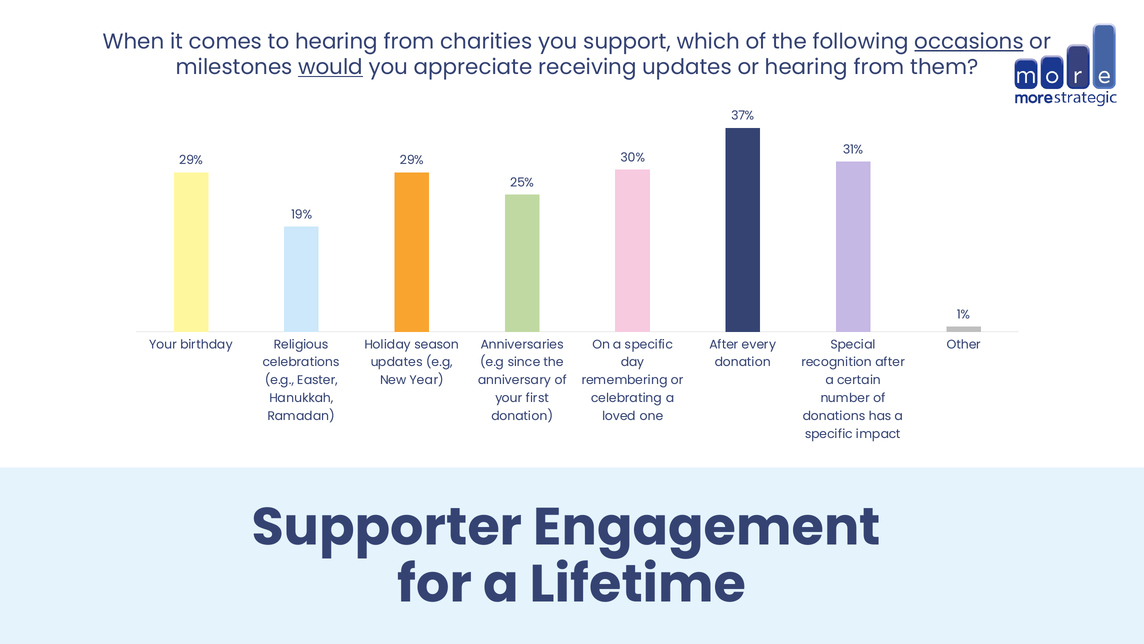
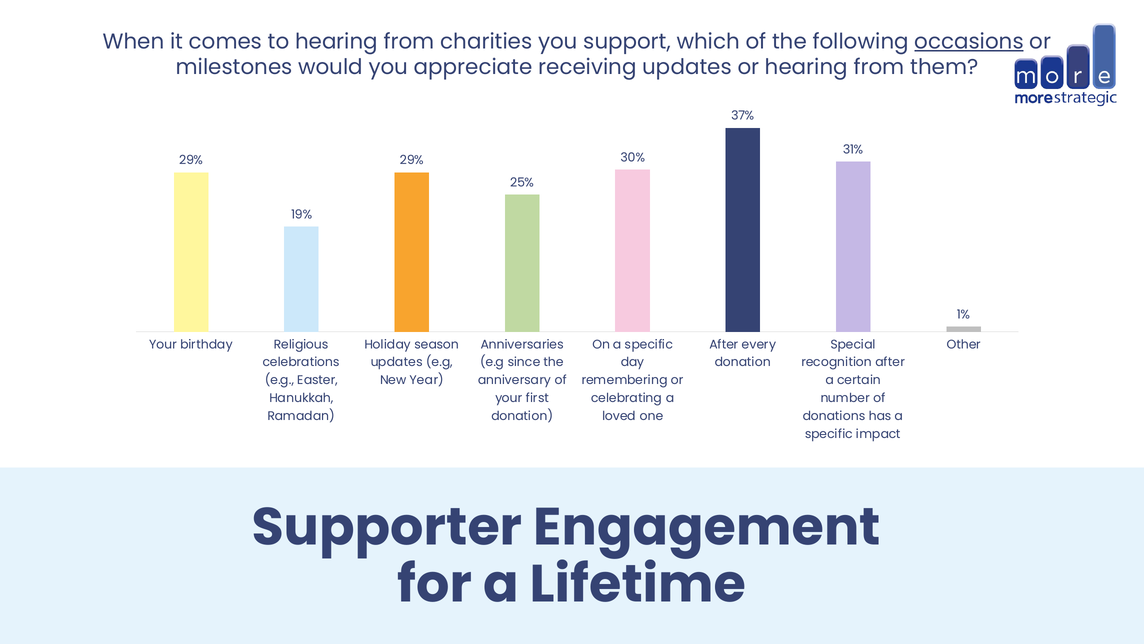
would underline: present -> none (331, 67)
